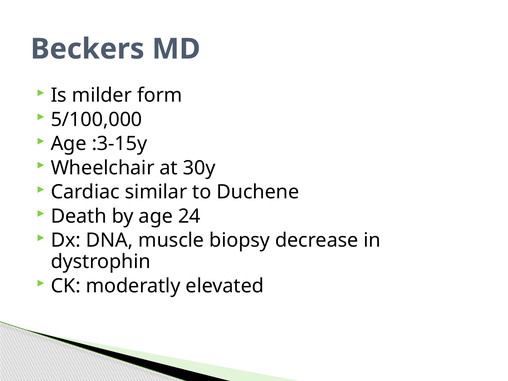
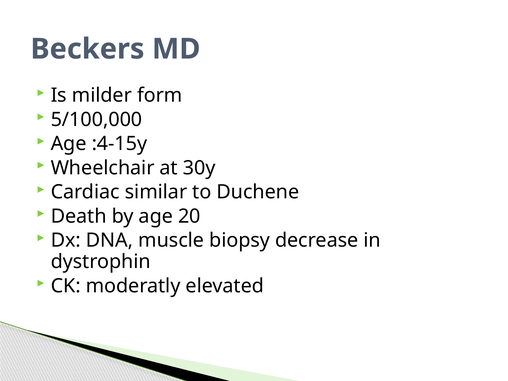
:3-15y: :3-15y -> :4-15y (119, 144)
24: 24 -> 20 (189, 216)
